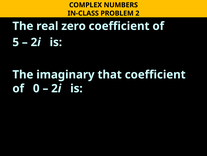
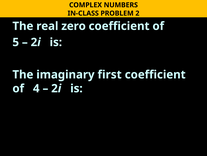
that: that -> first (110, 74)
0: 0 -> 4 (36, 88)
